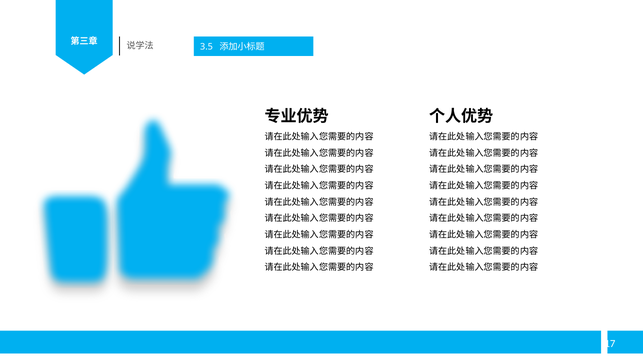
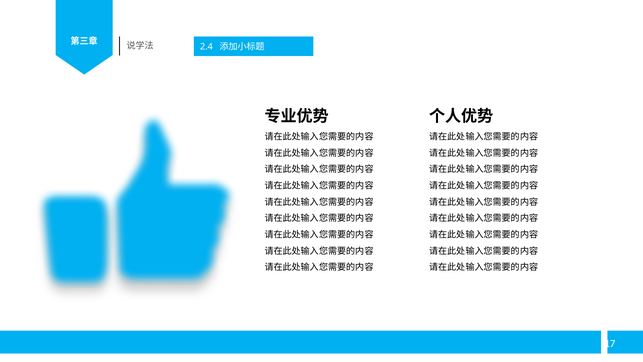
3.5: 3.5 -> 2.4 (206, 47)
